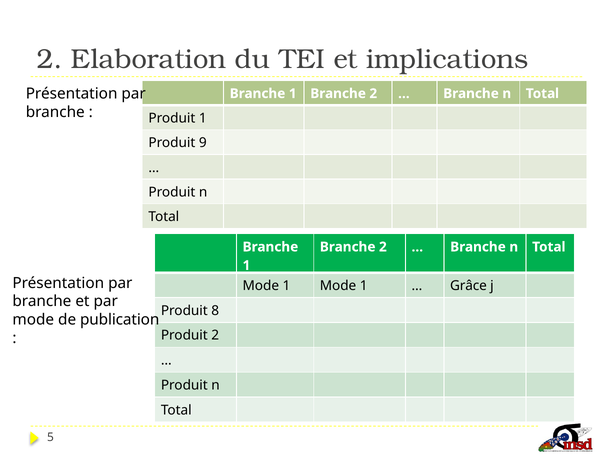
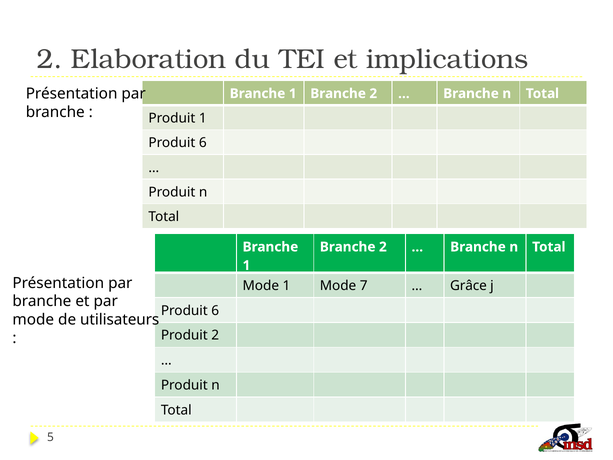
9: 9 -> 6 (203, 143)
1 Mode 1: 1 -> 7 (364, 286)
8: 8 -> 6 (215, 310)
publication: publication -> utilisateurs (120, 320)
